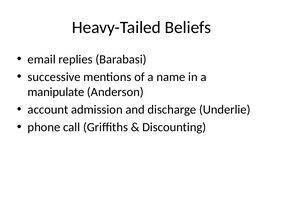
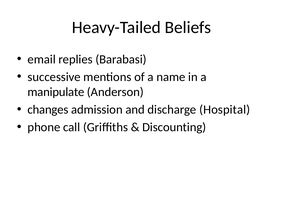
account: account -> changes (48, 110)
Underlie: Underlie -> Hospital (225, 110)
